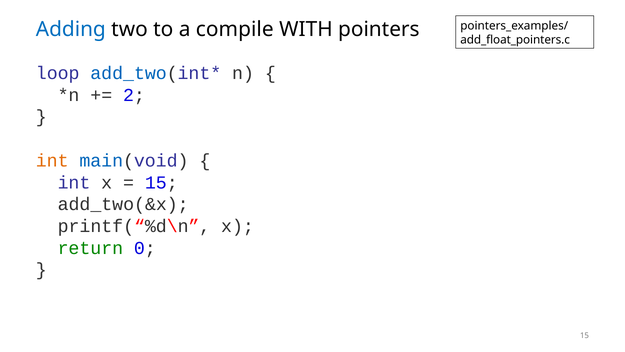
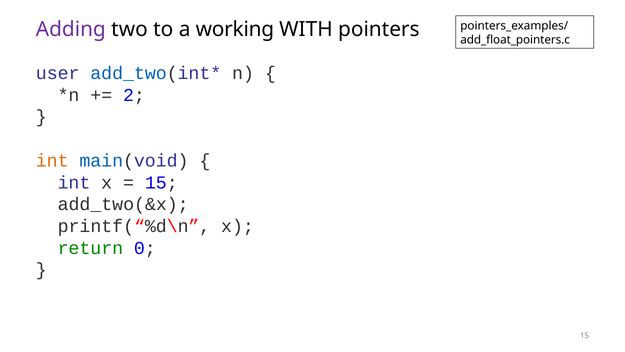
Adding colour: blue -> purple (71, 29)
compile: compile -> working (235, 29)
loop: loop -> user (58, 73)
